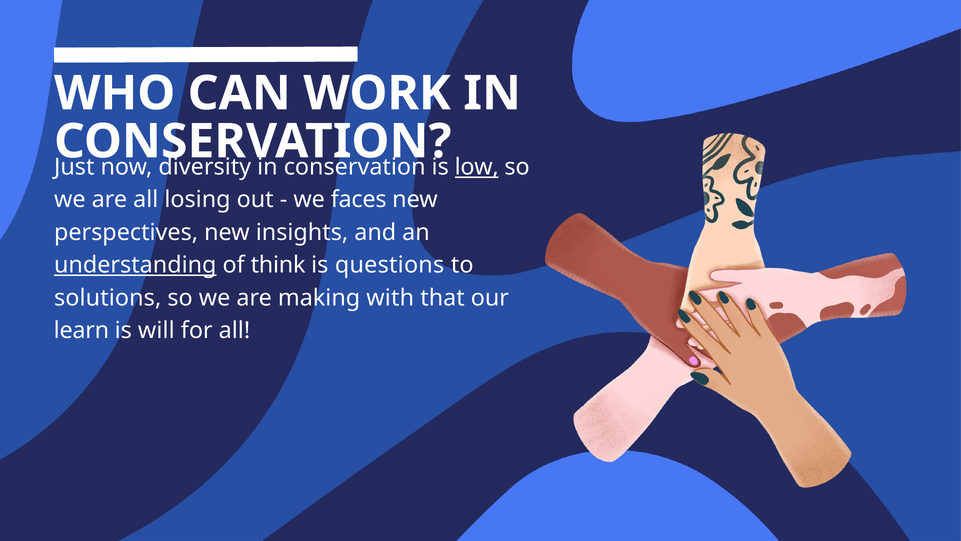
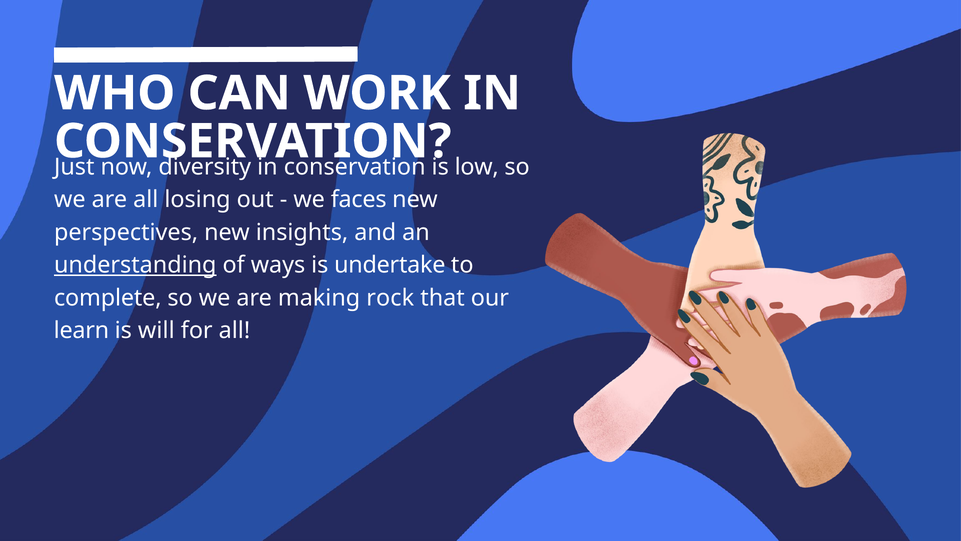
low underline: present -> none (477, 167)
think: think -> ways (278, 265)
questions: questions -> undertake (390, 265)
solutions: solutions -> complete (108, 298)
with: with -> rock (390, 298)
